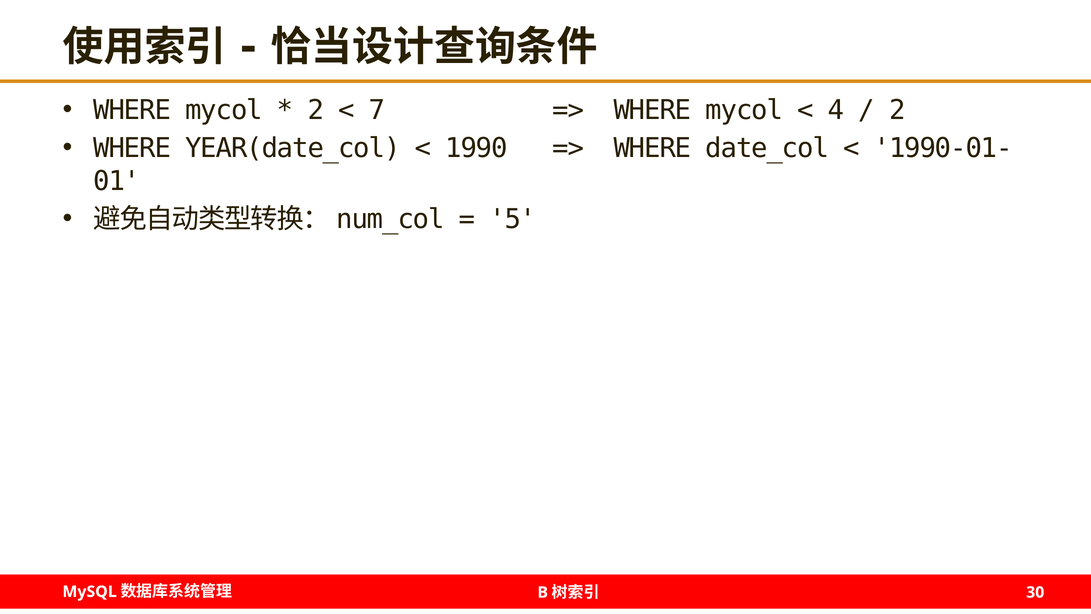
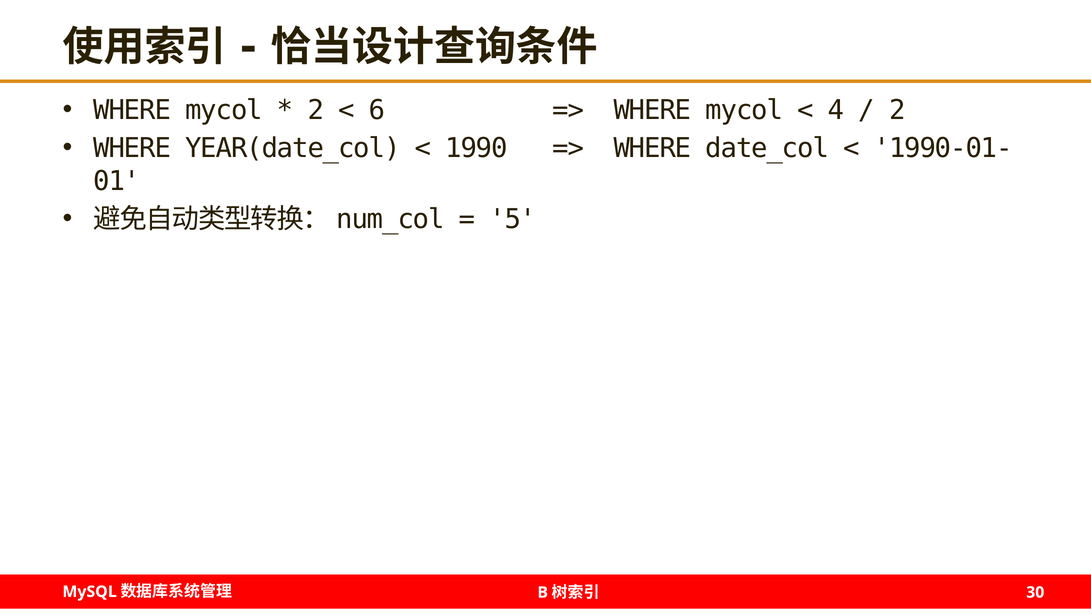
7: 7 -> 6 (377, 110)
